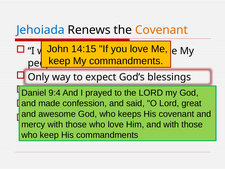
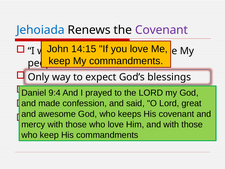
Covenant colour: orange -> purple (161, 30)
